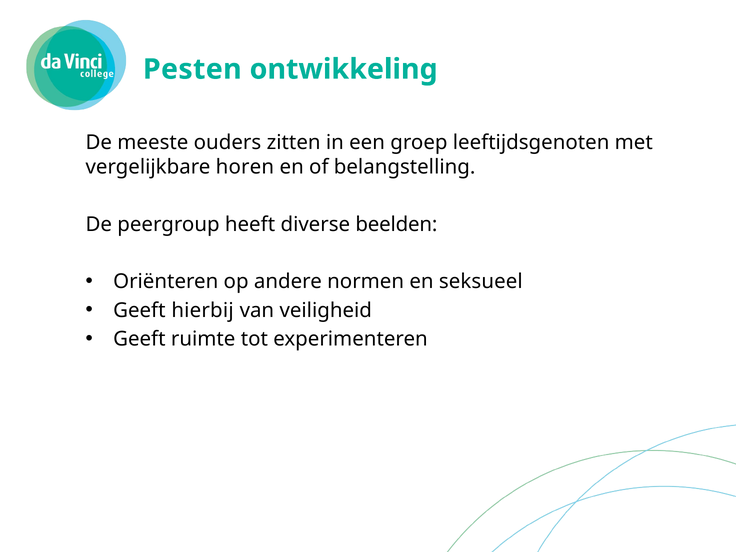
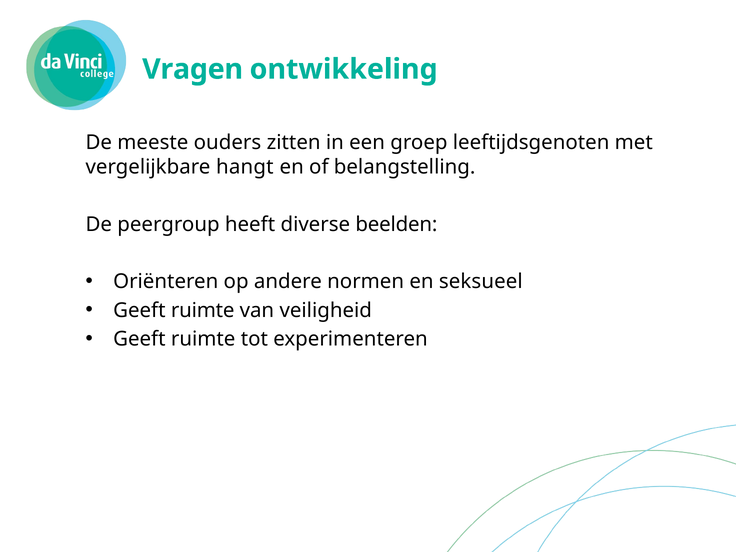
Pesten: Pesten -> Vragen (193, 69)
horen: horen -> hangt (245, 167)
hierbij: hierbij -> ruimte (203, 310)
